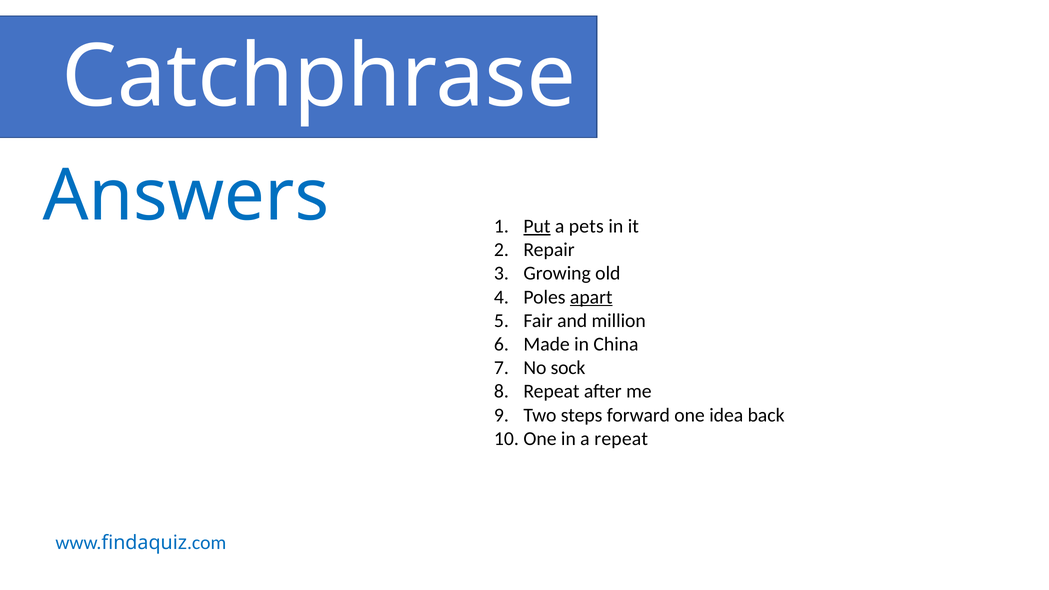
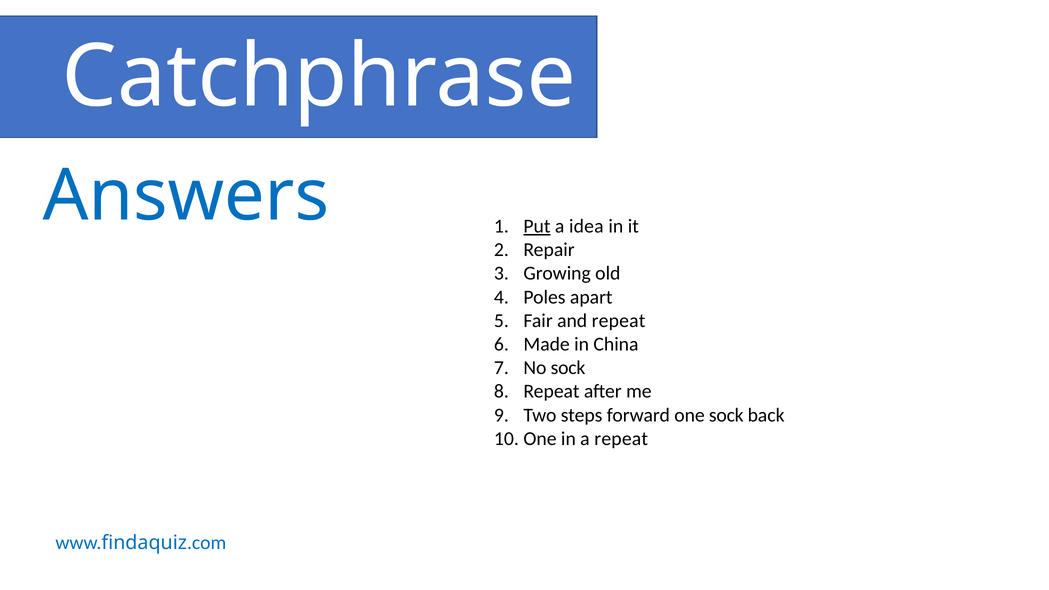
pets: pets -> idea (586, 226)
apart underline: present -> none (591, 297)
and million: million -> repeat (619, 321)
one idea: idea -> sock (726, 415)
